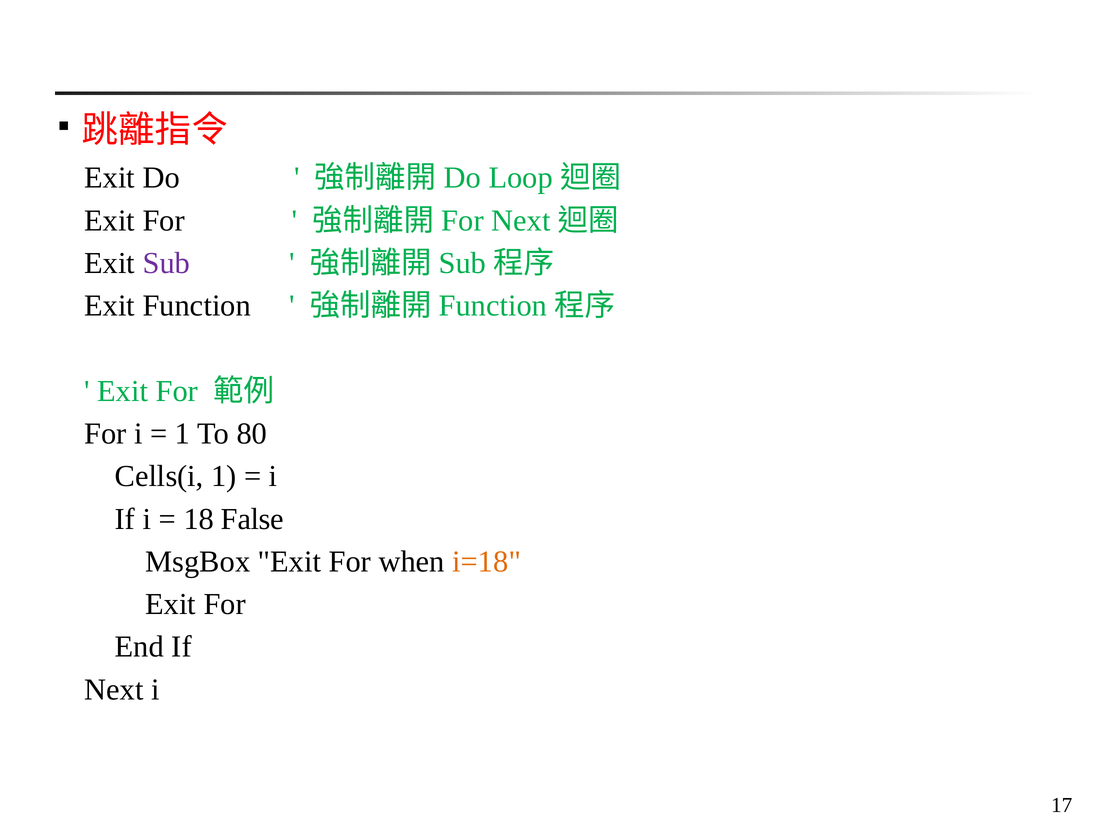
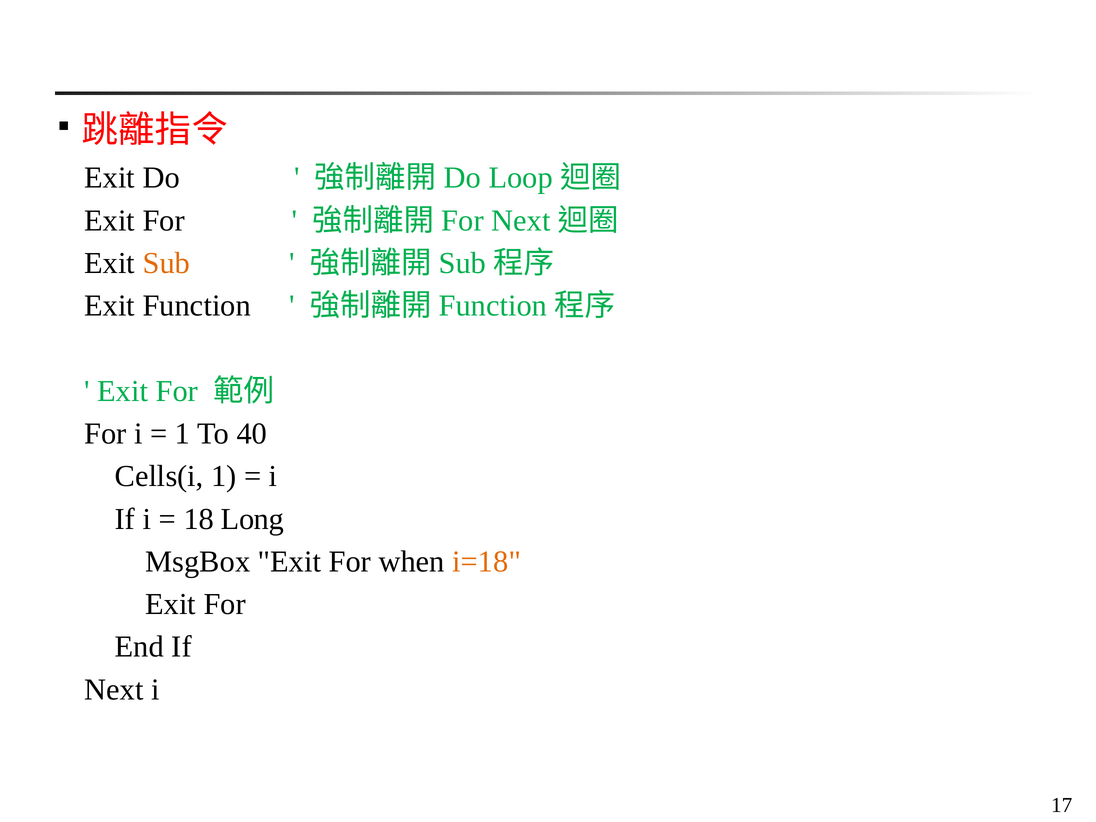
Sub colour: purple -> orange (166, 263)
80: 80 -> 40 (252, 434)
False: False -> Long (252, 519)
